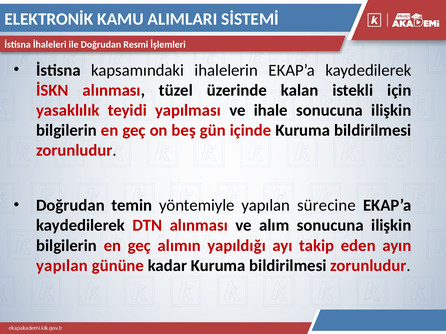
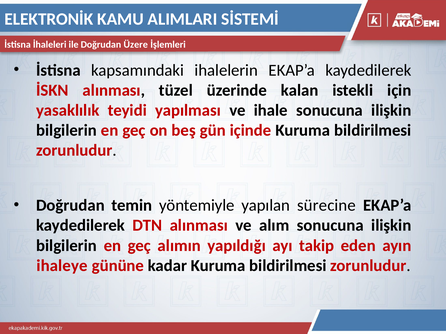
Resmi: Resmi -> Üzere (136, 45)
yapılan: yapılan -> ihaleye (62, 266)
